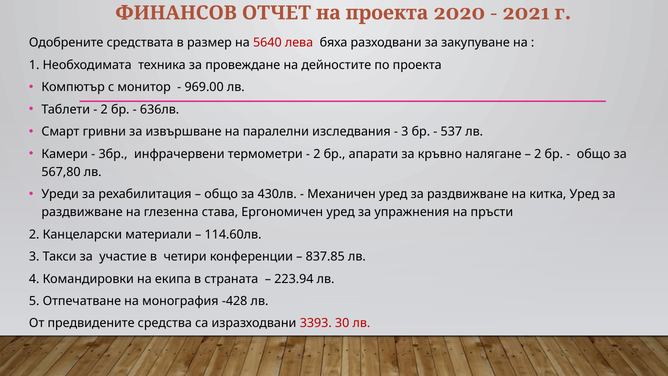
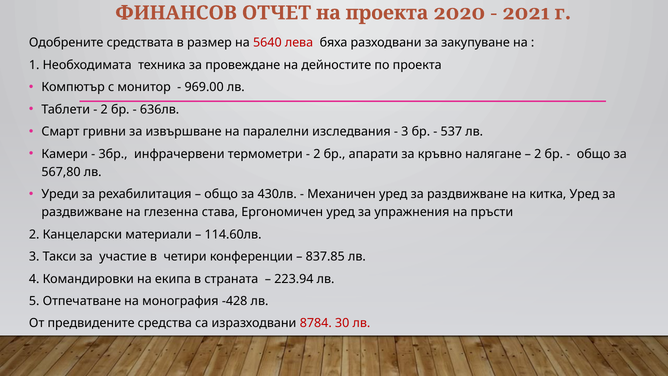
3393: 3393 -> 8784 (316, 323)
